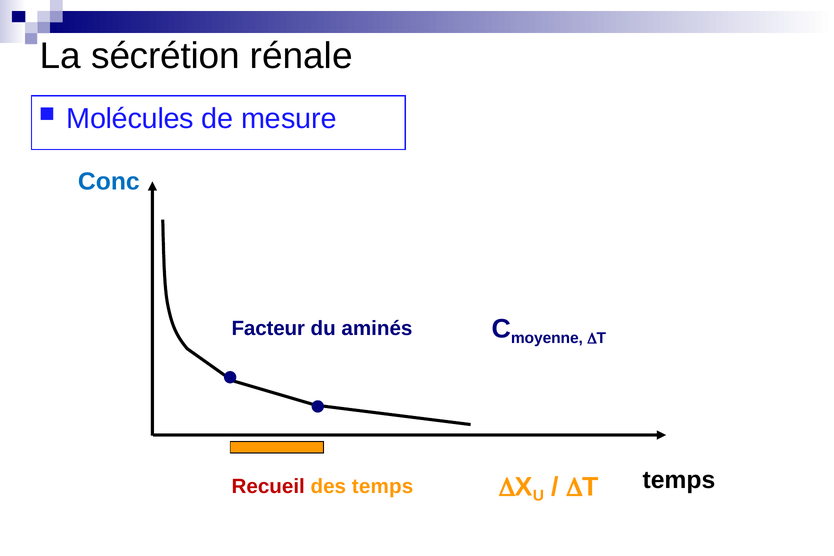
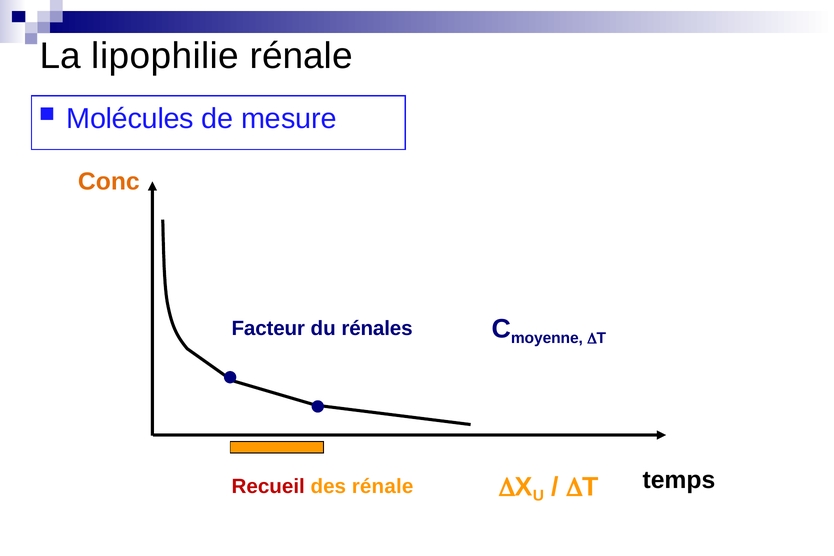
sécrétion: sécrétion -> lipophilie (165, 56)
Conc colour: blue -> orange (109, 182)
aminés: aminés -> rénales (377, 329)
des temps: temps -> rénale (383, 486)
